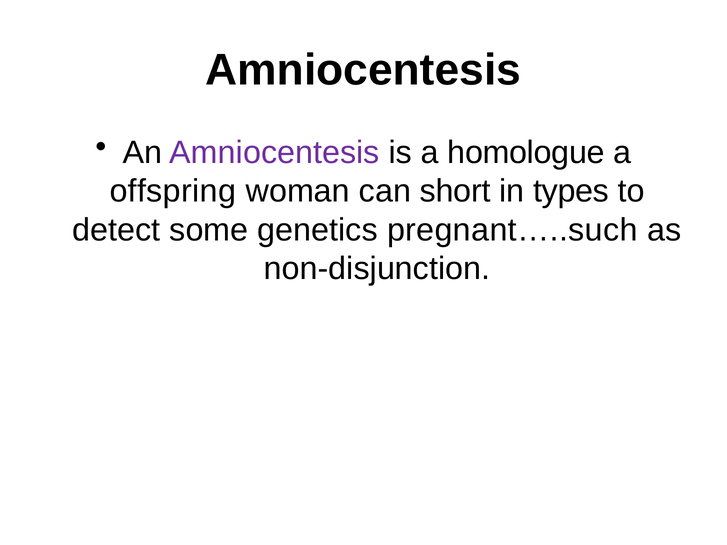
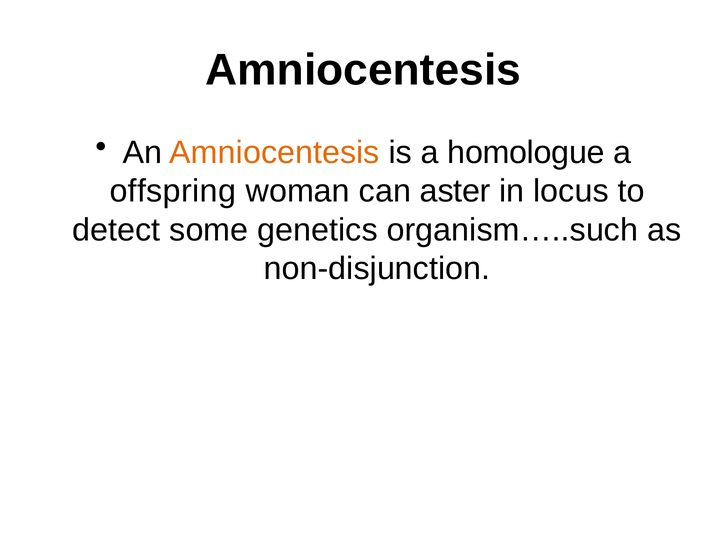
Amniocentesis colour: purple -> orange (274, 153)
short: short -> aster (455, 191)
types: types -> locus (571, 191)
pregnant…..such: pregnant…..such -> organism…..such (512, 230)
